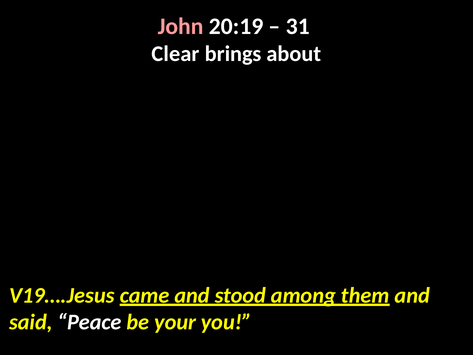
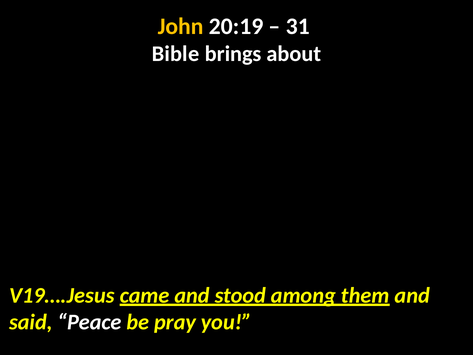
John colour: pink -> yellow (181, 26)
Clear: Clear -> Bible (175, 54)
your: your -> pray (175, 322)
